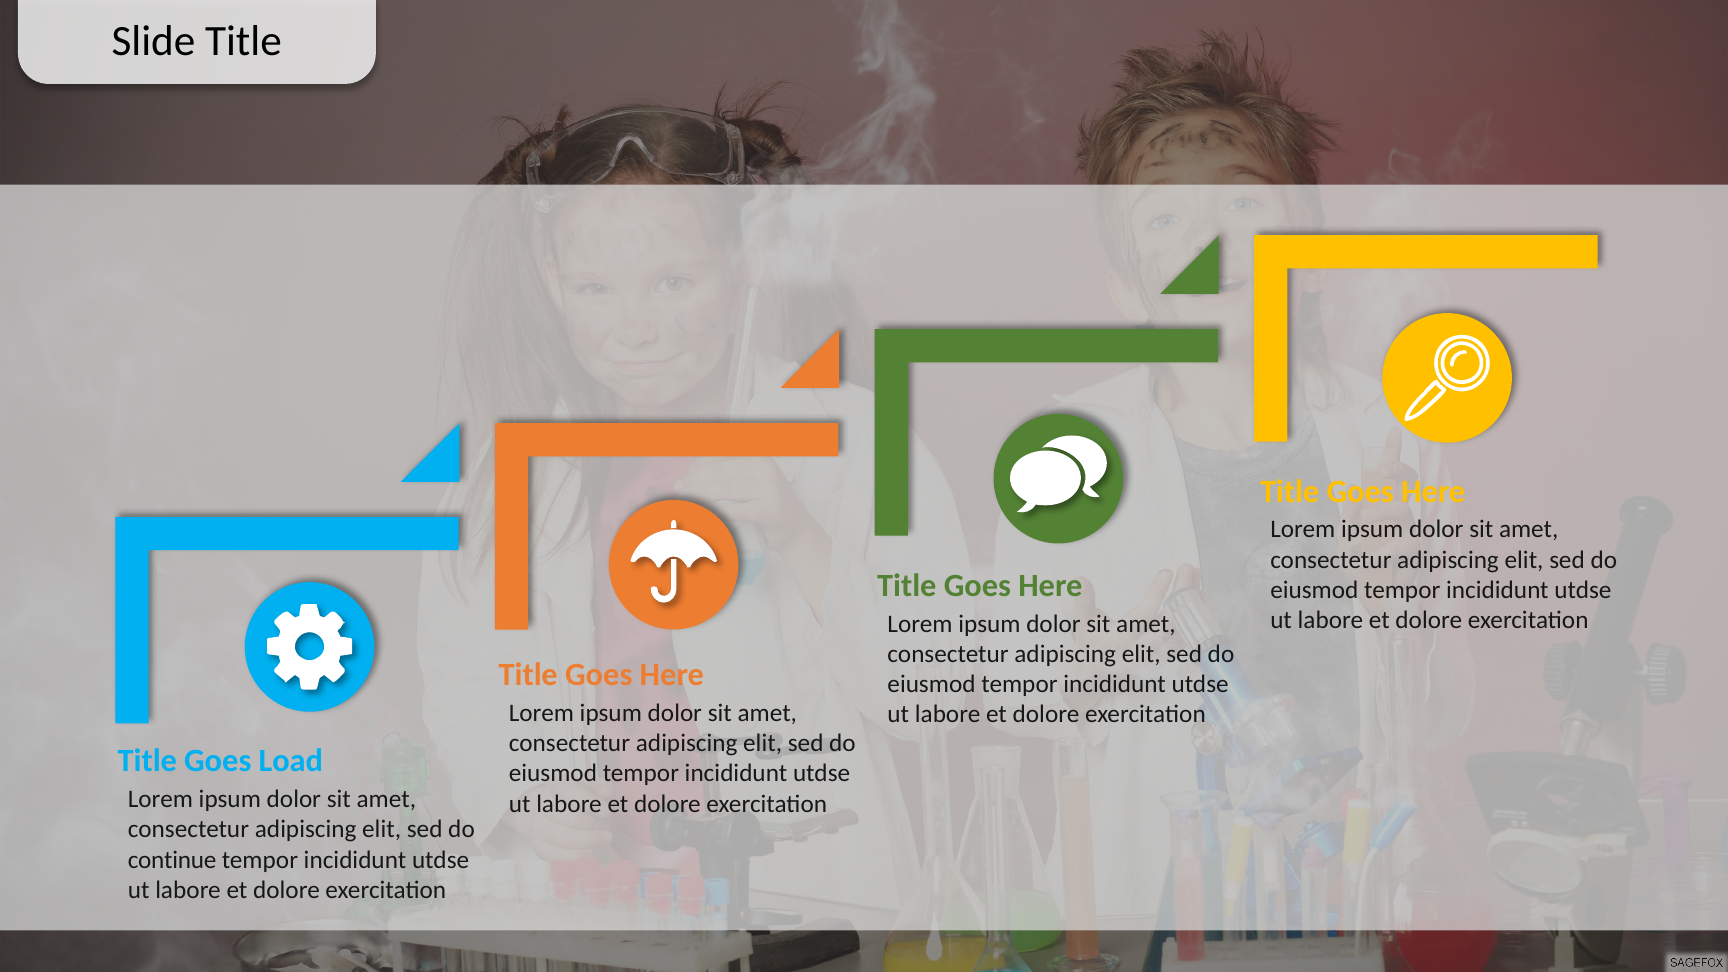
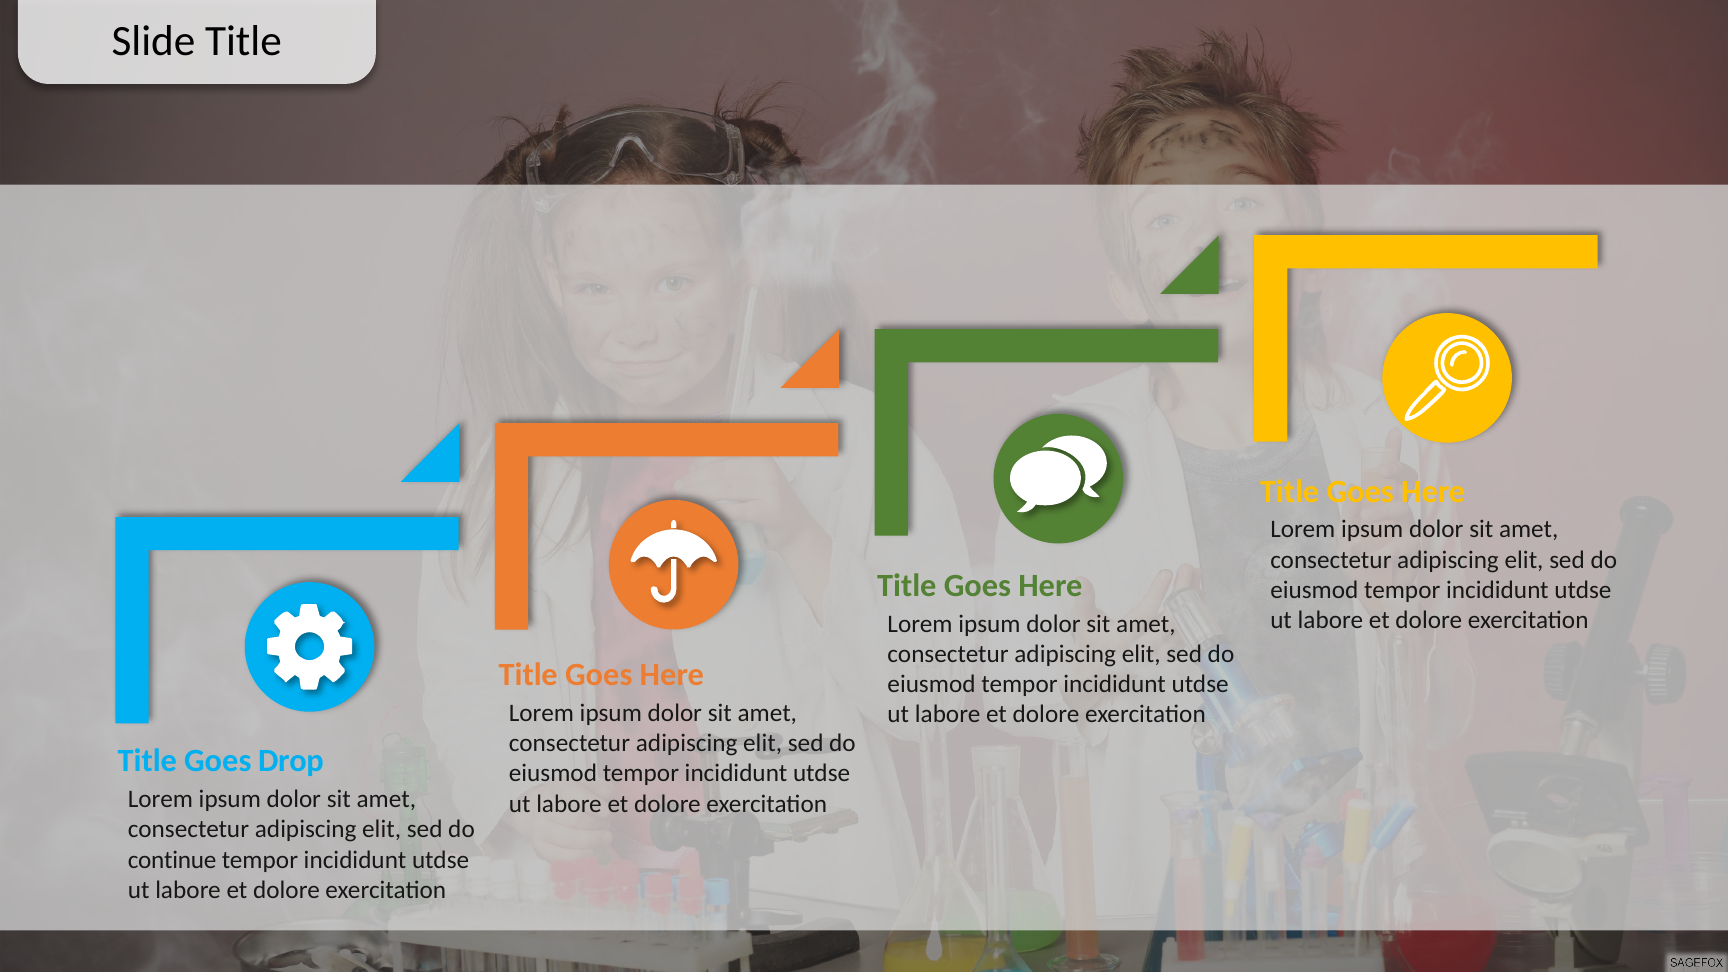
Load: Load -> Drop (291, 761)
